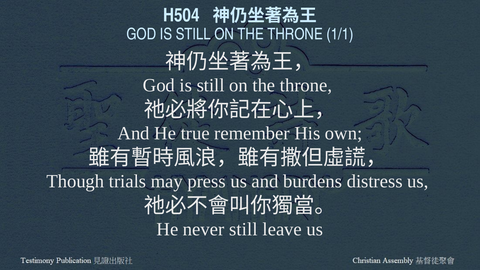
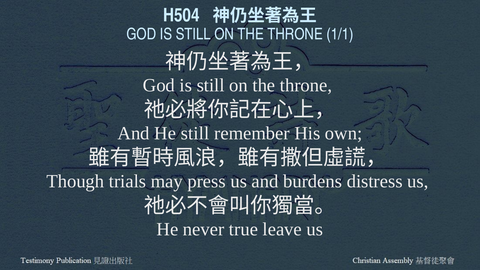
He true: true -> still (195, 133)
never still: still -> true (243, 230)
